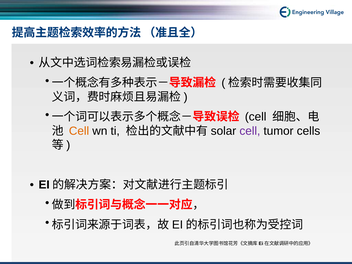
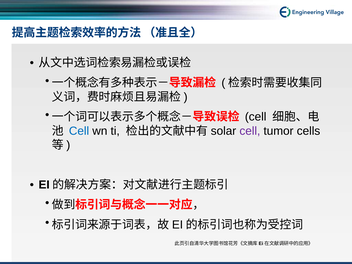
Cell colour: orange -> blue (79, 131)
